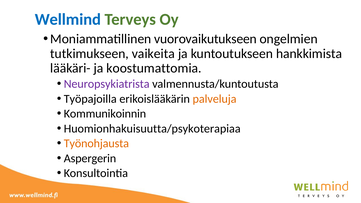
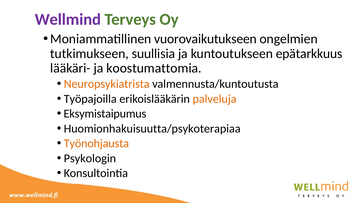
Wellmind colour: blue -> purple (68, 20)
vaikeita: vaikeita -> suullisia (153, 54)
hankkimista: hankkimista -> epätarkkuus (309, 54)
Neuropsykiatrista colour: purple -> orange (107, 84)
Kommunikoinnin: Kommunikoinnin -> Eksymistaipumus (105, 114)
Aspergerin: Aspergerin -> Psykologin (90, 158)
